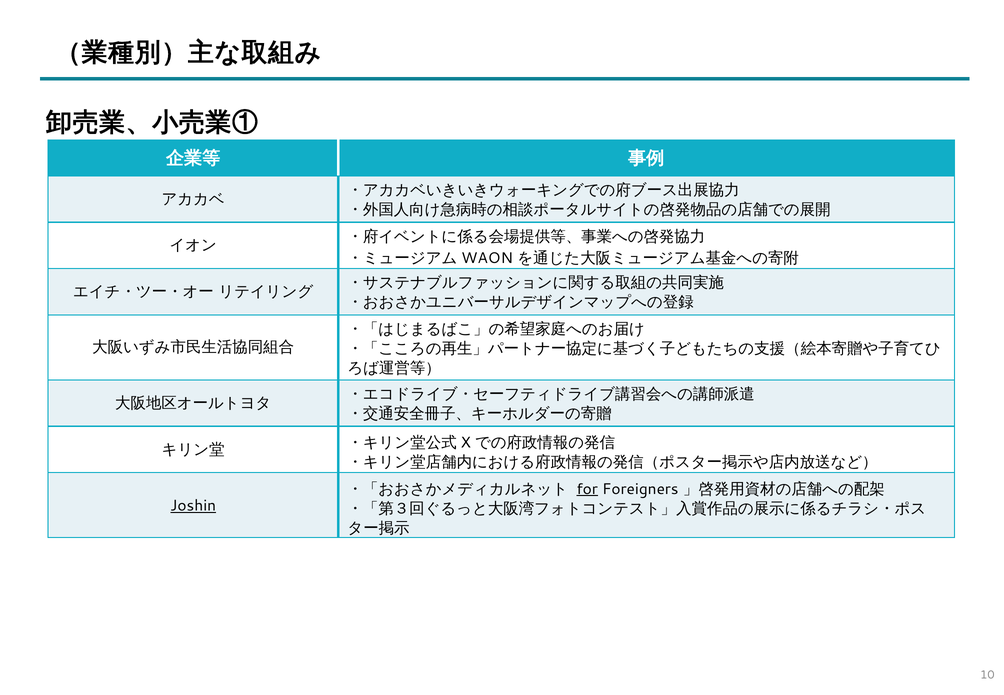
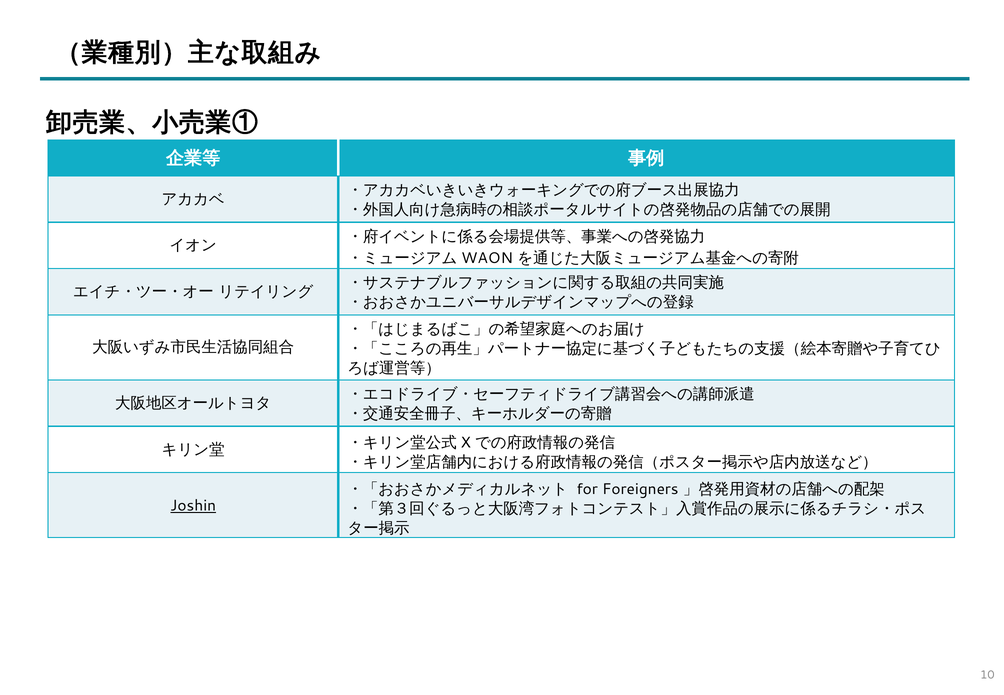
for underline: present -> none (587, 489)
